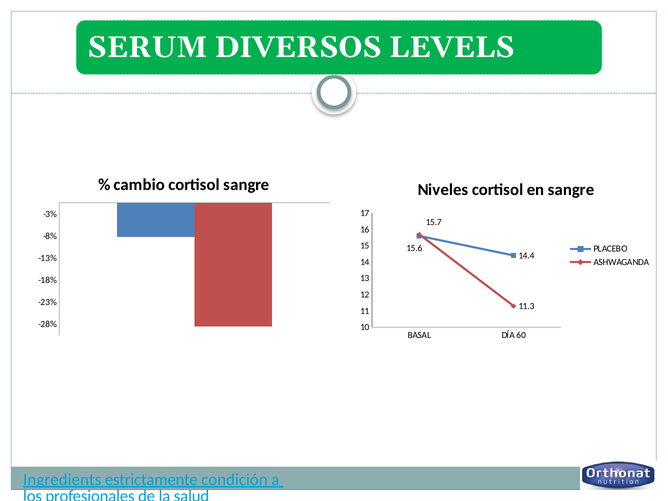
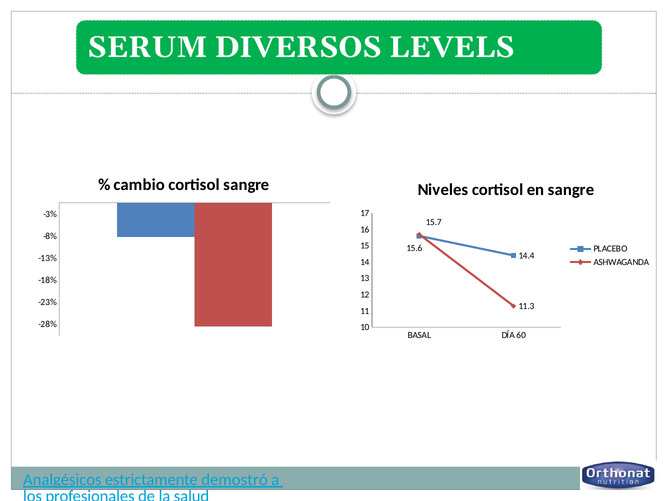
Ingredients: Ingredients -> Analgésicos (62, 480)
condición: condición -> demostró (234, 480)
